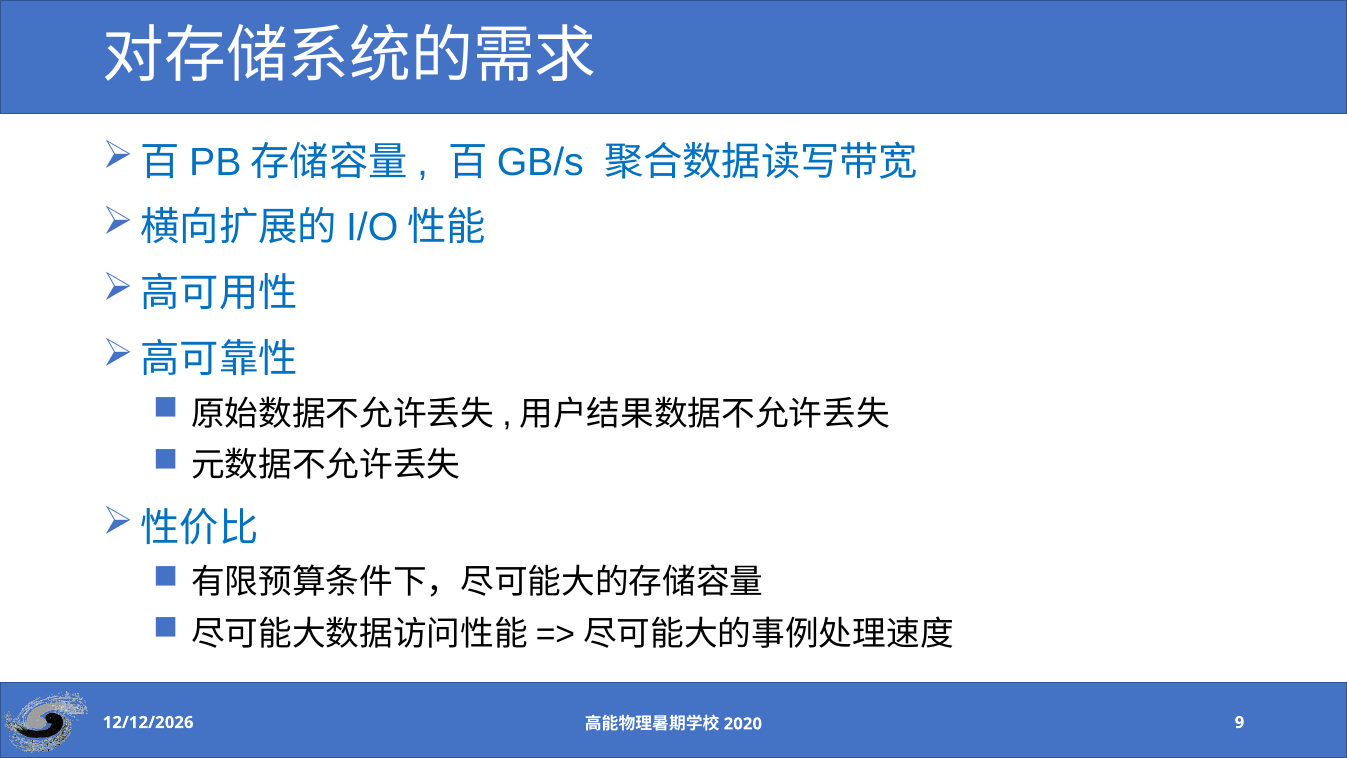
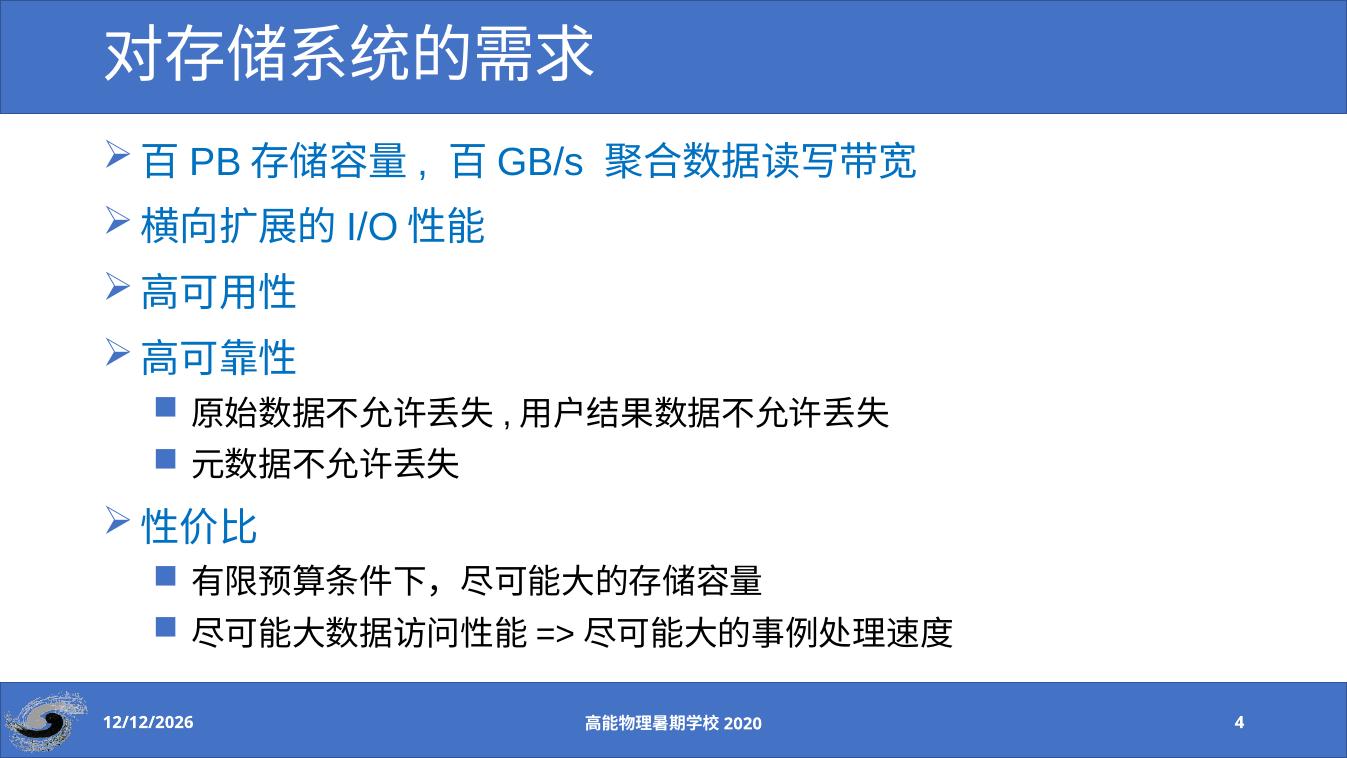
9: 9 -> 4 (1239, 722)
